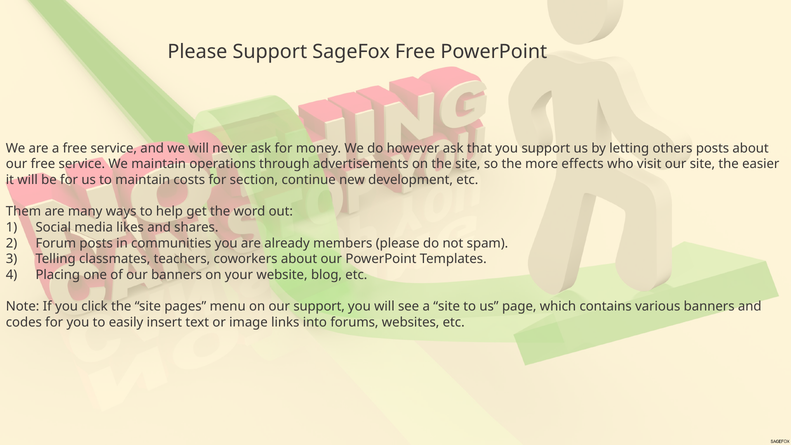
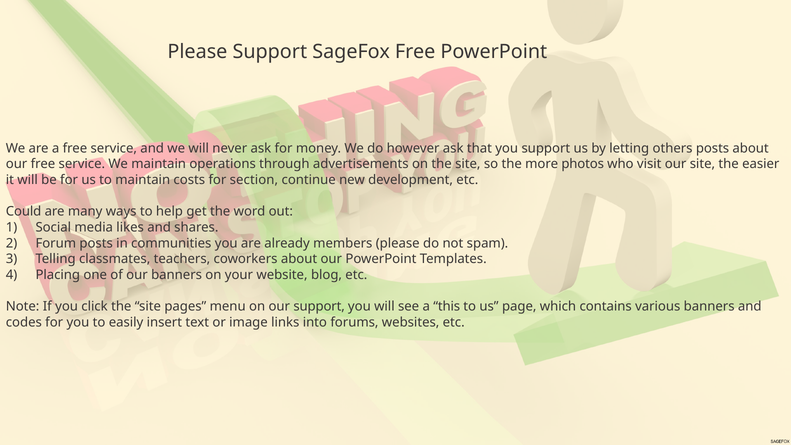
effects: effects -> photos (583, 164)
Them: Them -> Could (24, 212)
a site: site -> this (447, 306)
